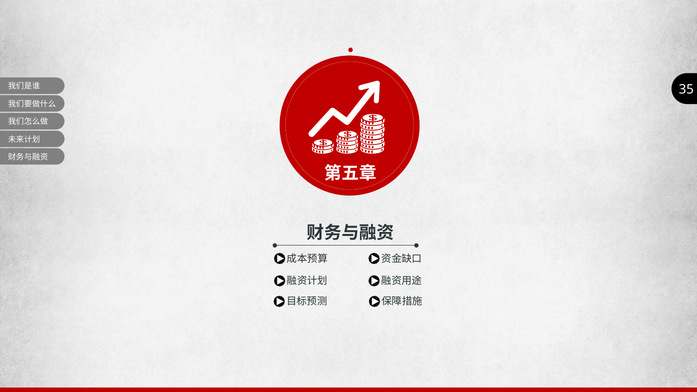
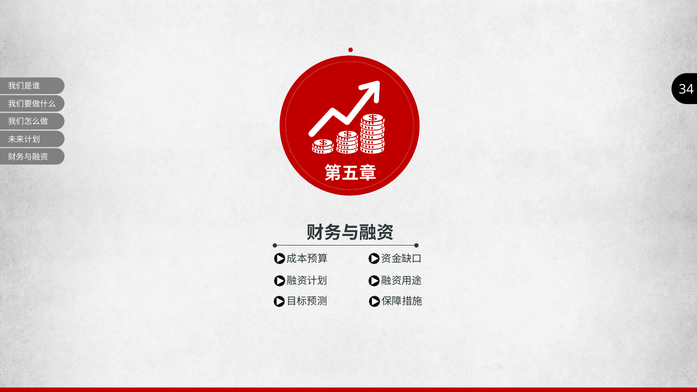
35: 35 -> 34 (686, 90)
